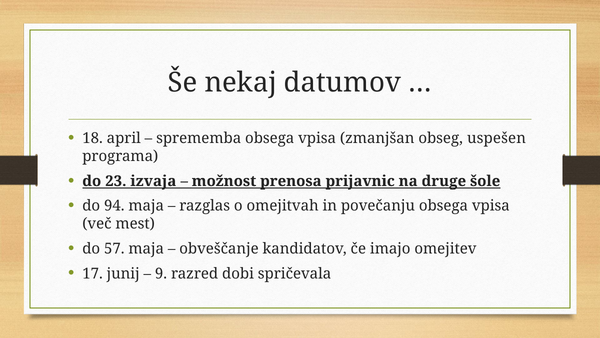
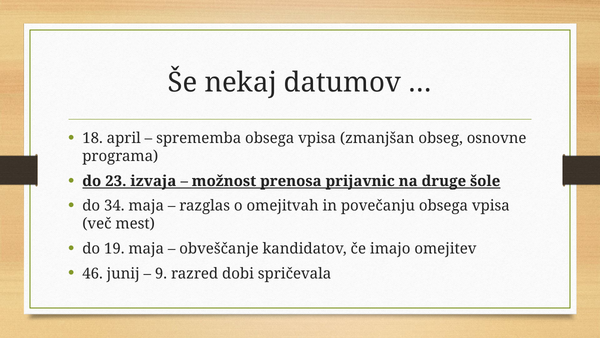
uspešen: uspešen -> osnovne (497, 138)
94: 94 -> 34 (114, 206)
57: 57 -> 19 (114, 248)
17: 17 -> 46 (93, 273)
